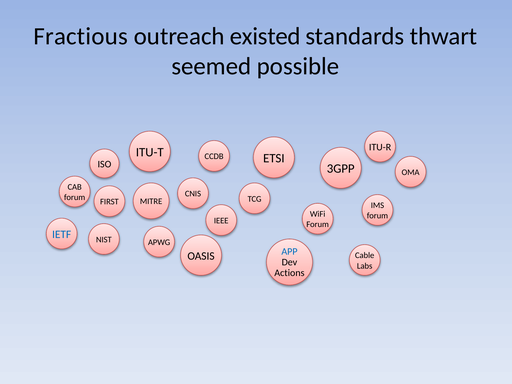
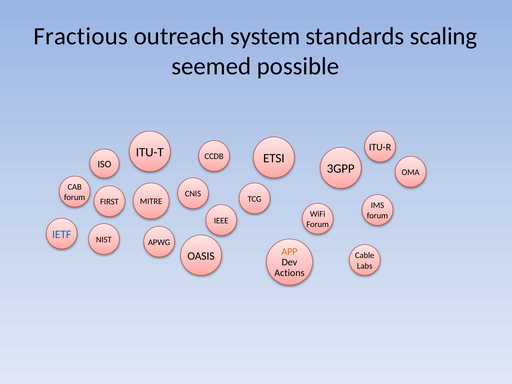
existed: existed -> system (265, 36)
thwart: thwart -> scaling (444, 36)
APP colour: blue -> orange (290, 251)
